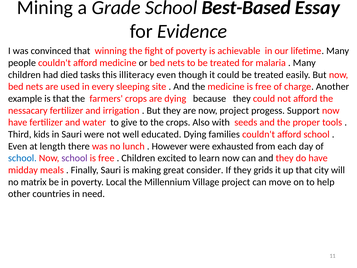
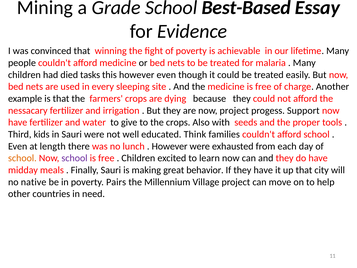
this illiteracy: illiteracy -> however (137, 75)
educated Dying: Dying -> Think (195, 134)
school colour: blue -> orange (22, 158)
consider: consider -> behavior (205, 170)
they grids: grids -> have (263, 170)
matrix: matrix -> native (34, 182)
Local: Local -> Pairs (116, 182)
